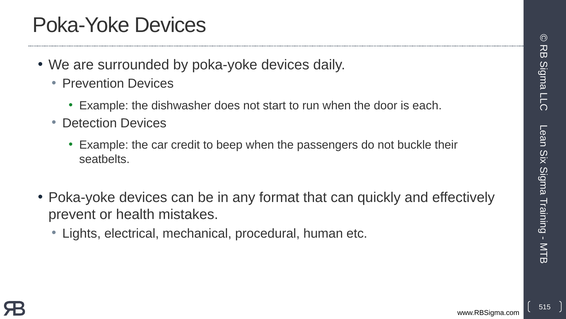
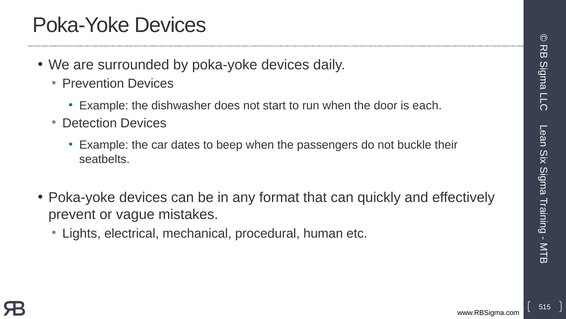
credit: credit -> dates (185, 145)
health: health -> vague (135, 214)
